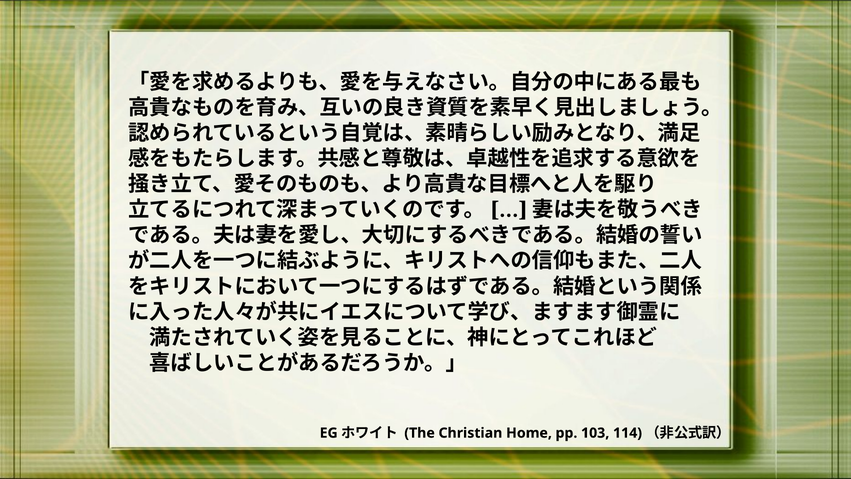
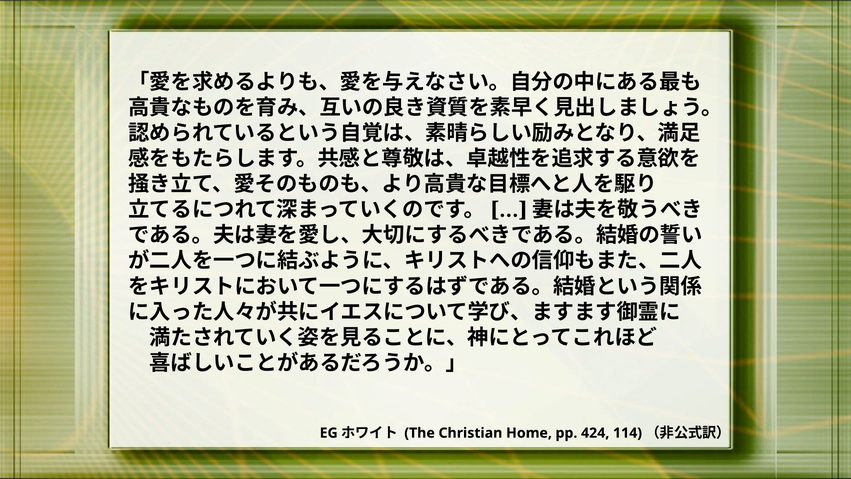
103: 103 -> 424 (595, 433)
